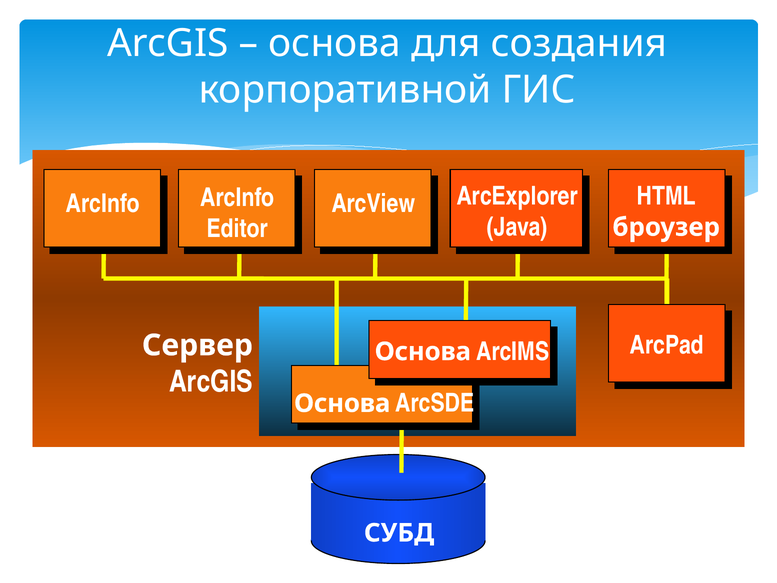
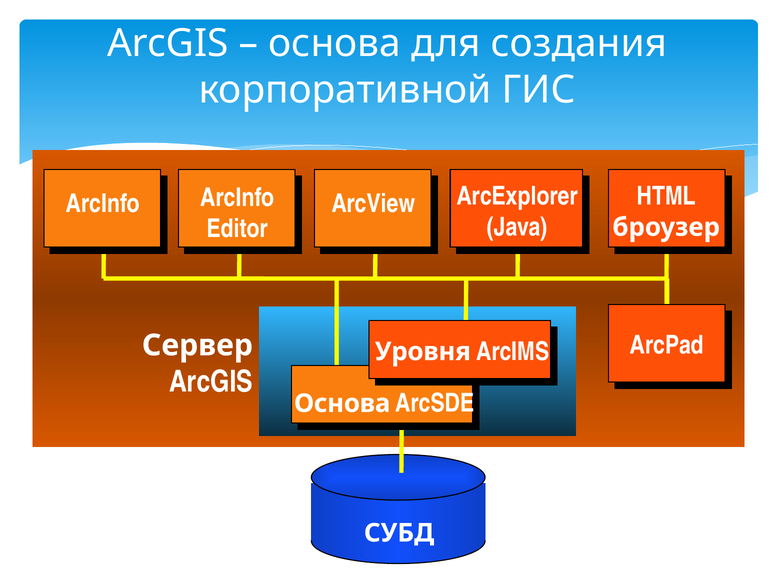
Основа: Основа -> Уровня (423, 351)
